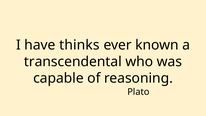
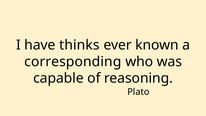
transcendental: transcendental -> corresponding (73, 62)
